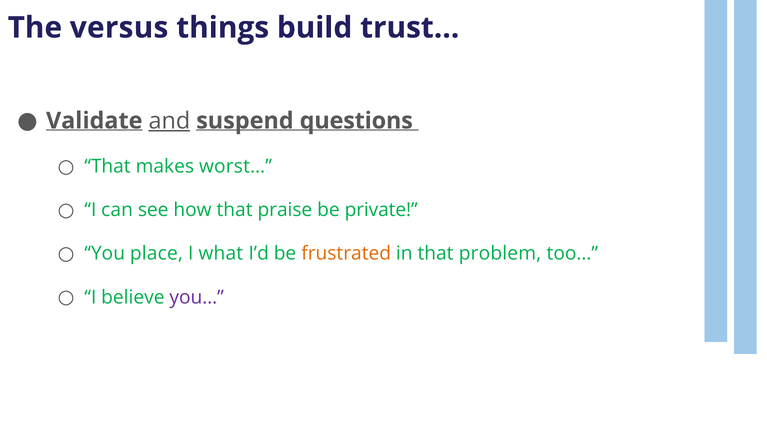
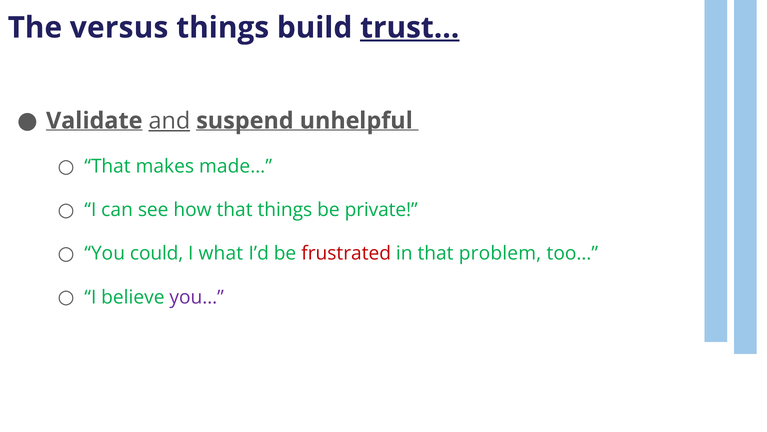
trust… underline: none -> present (410, 28)
questions: questions -> unhelpful (356, 121)
worst…: worst… -> made… (236, 166)
that praise: praise -> things (285, 210)
place: place -> could (157, 253)
frustrated colour: orange -> red (346, 253)
